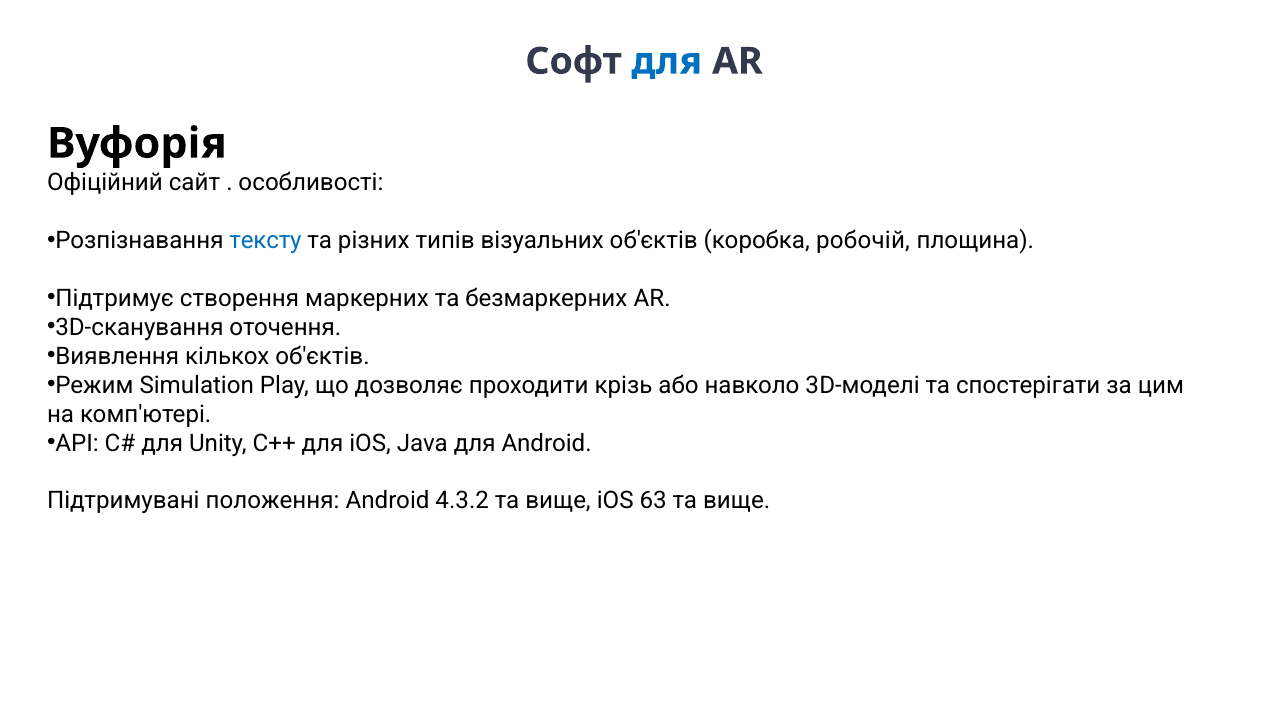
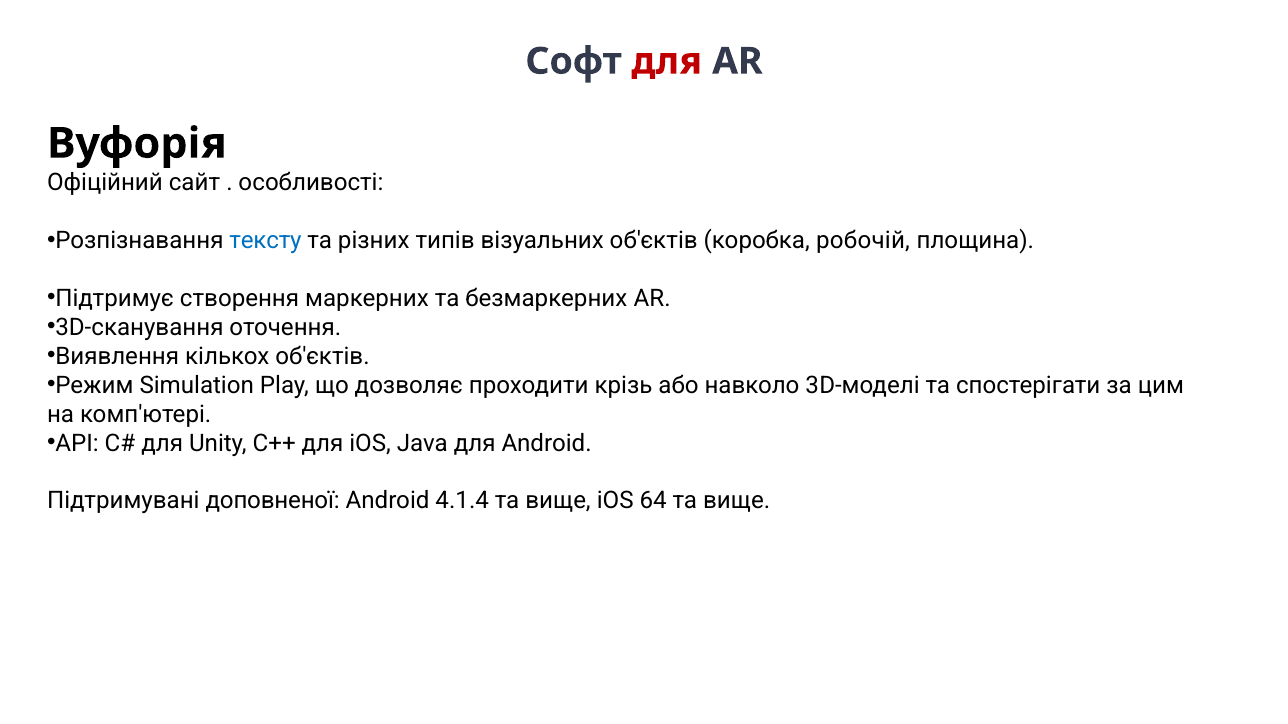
для colour: blue -> red (667, 61)
положення: положення -> доповненої (273, 501)
4.3.2: 4.3.2 -> 4.1.4 (462, 501)
63: 63 -> 64 (653, 501)
